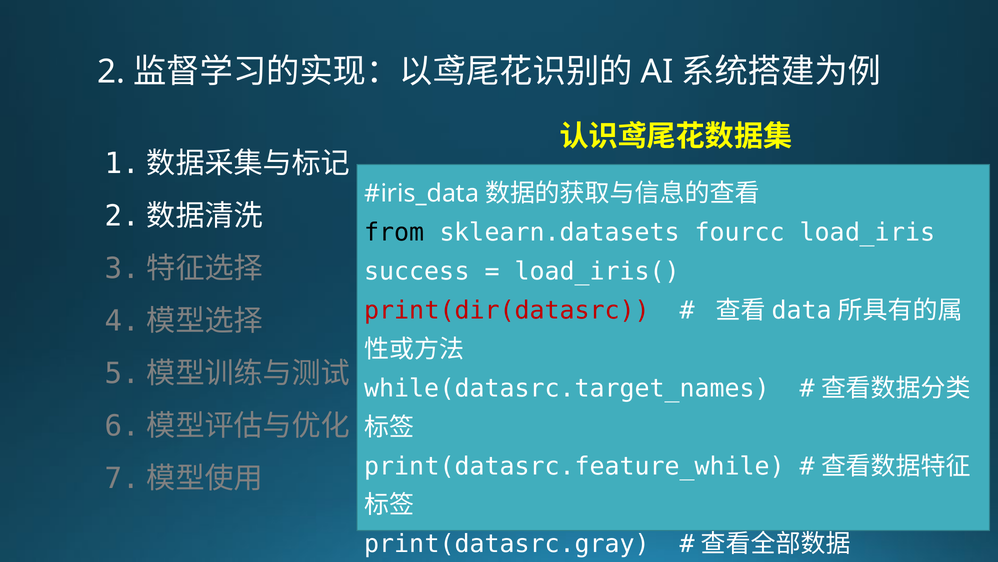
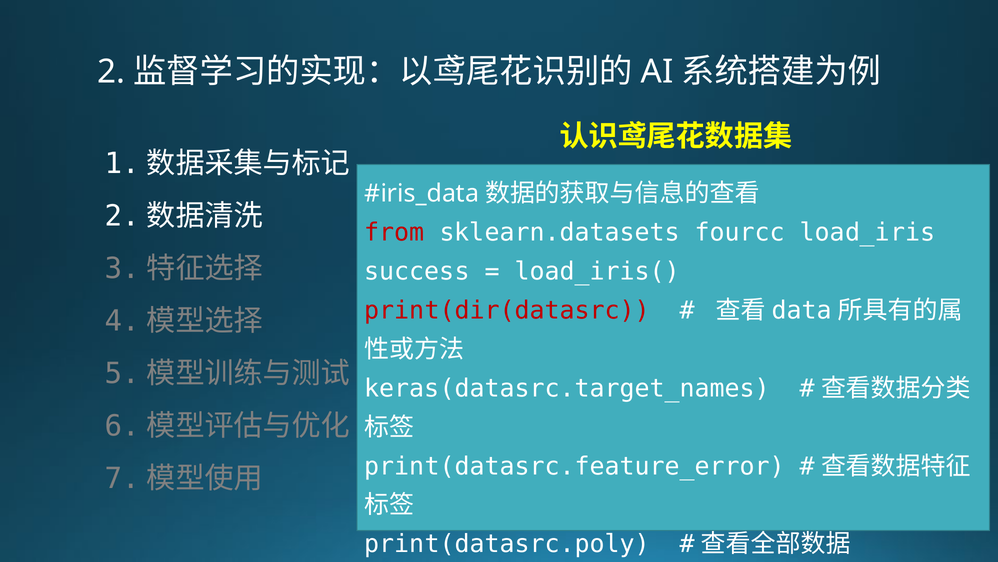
from colour: black -> red (394, 232)
while(datasrc.target_names: while(datasrc.target_names -> keras(datasrc.target_names (567, 388)
print(datasrc.feature_while: print(datasrc.feature_while -> print(datasrc.feature_error (575, 466)
print(datasrc.gray: print(datasrc.gray -> print(datasrc.poly (507, 544)
